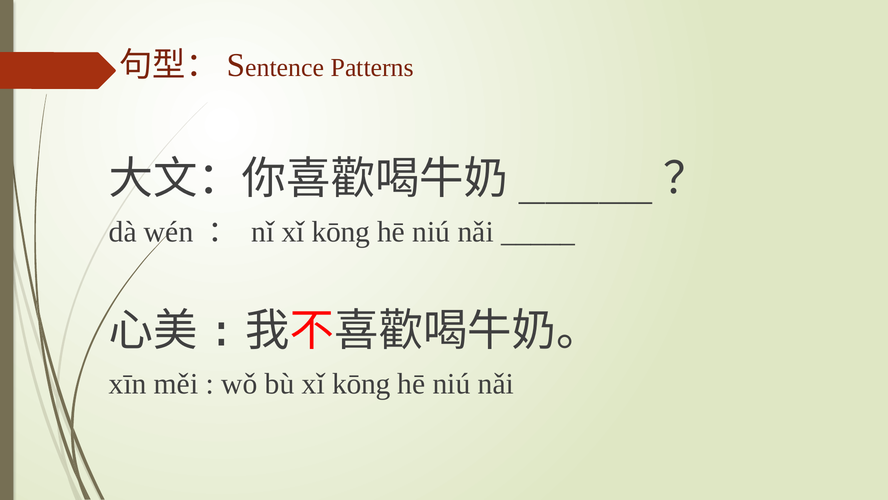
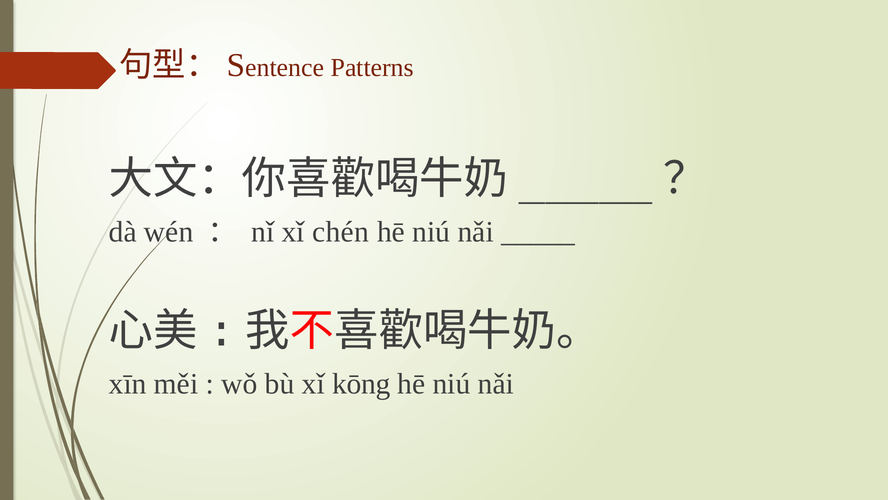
nǐ xǐ kōng: kōng -> chén (341, 232)
